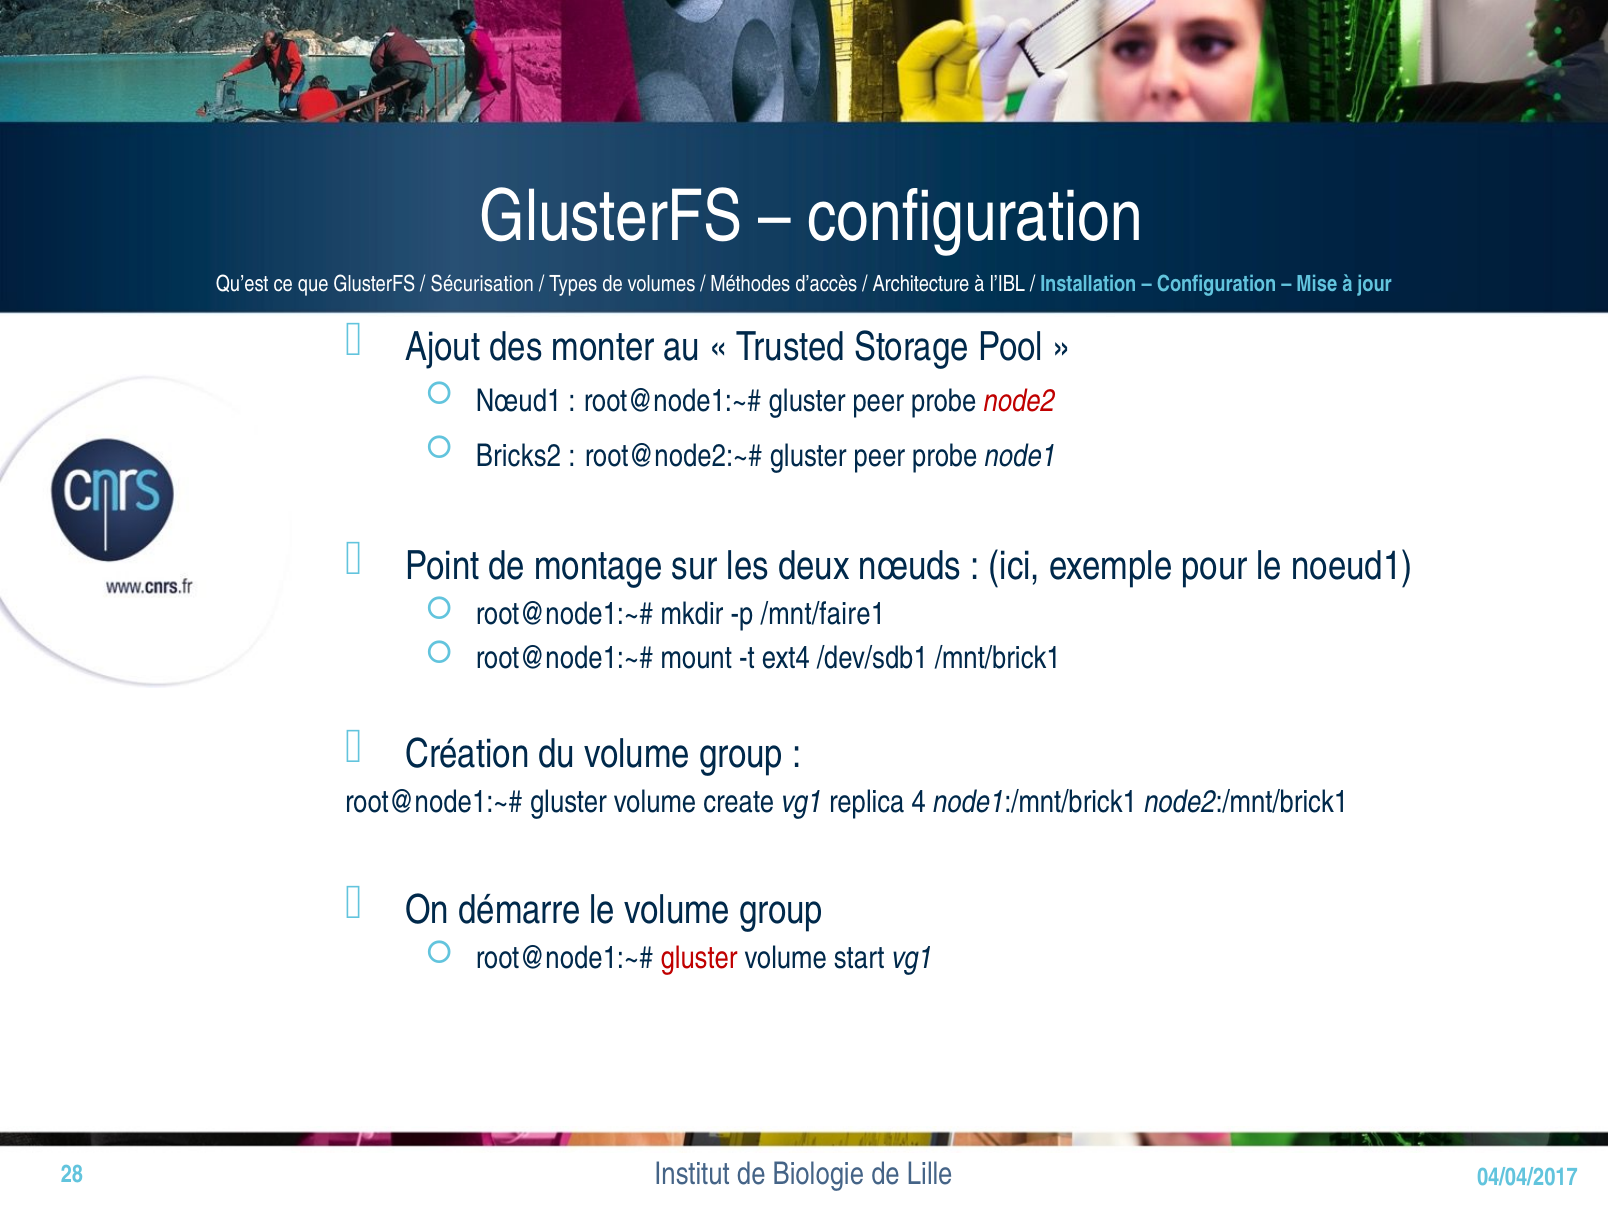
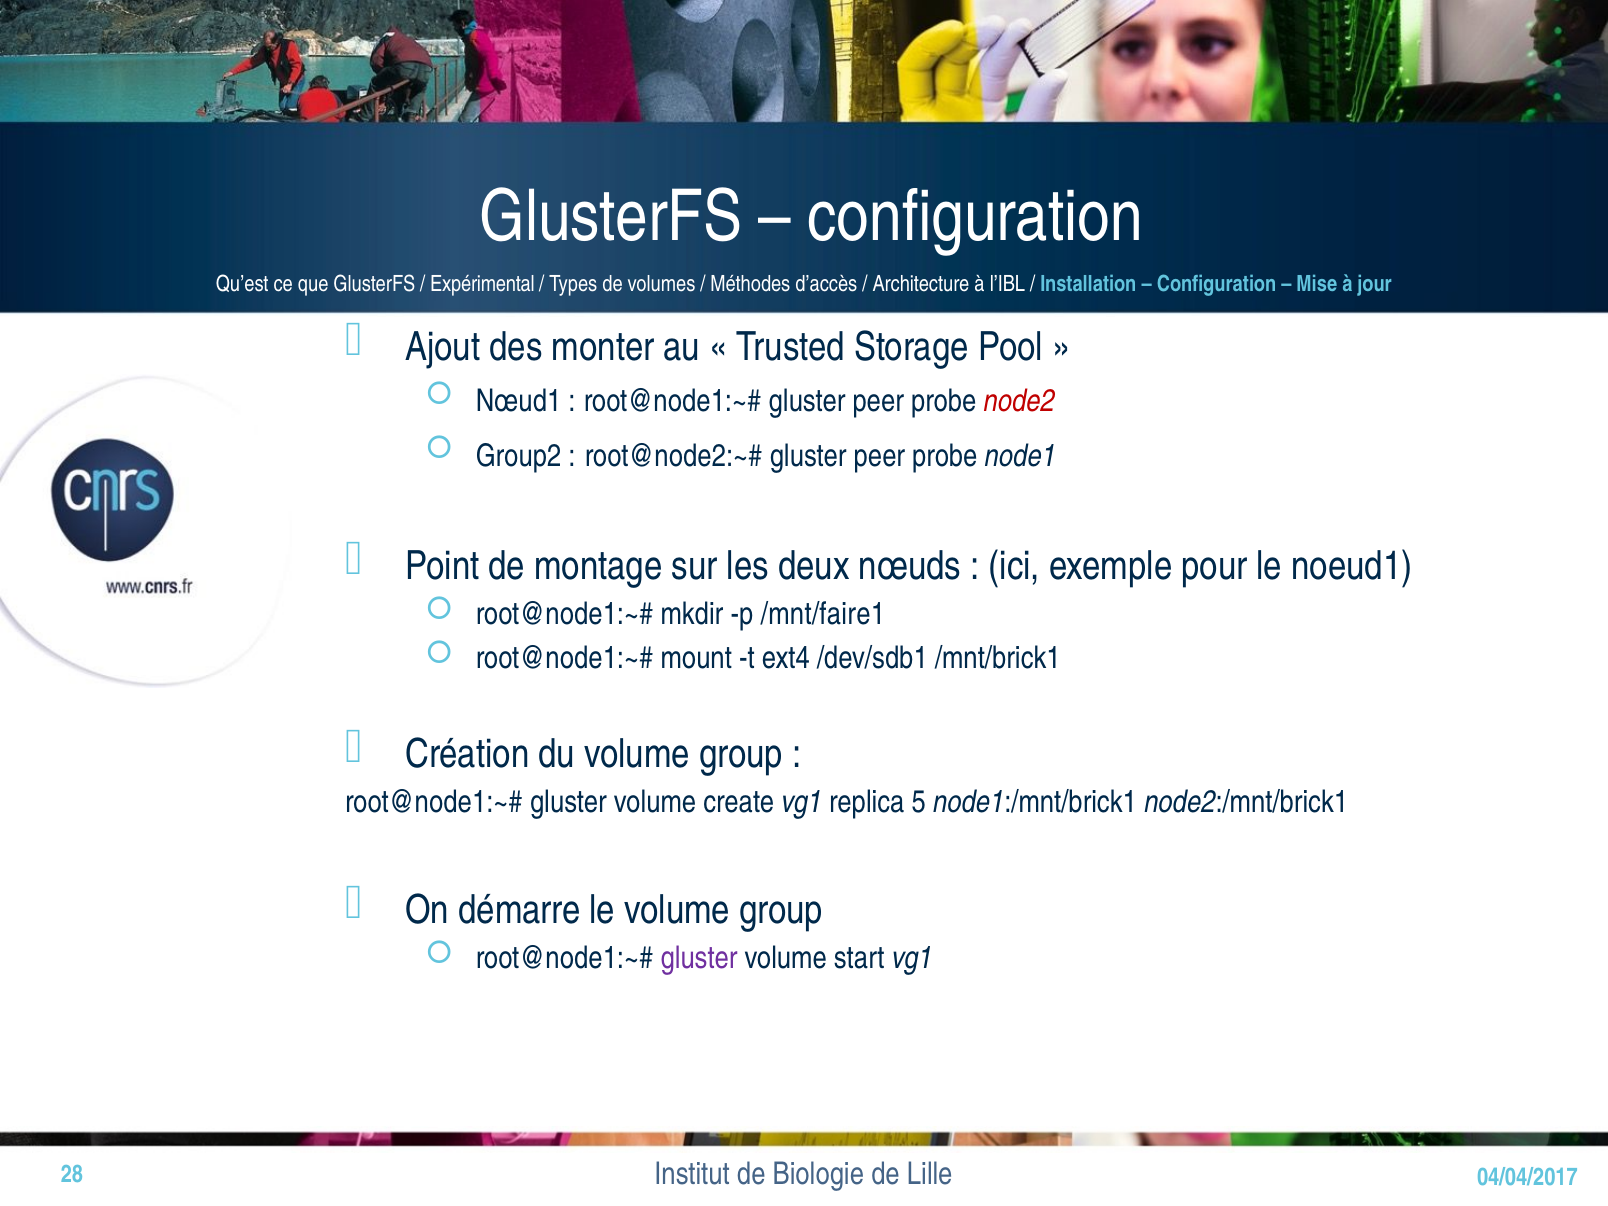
Sécurisation: Sécurisation -> Expérimental (482, 285)
Bricks2: Bricks2 -> Group2 (519, 456)
4: 4 -> 5 (919, 802)
gluster colour: red -> purple (699, 959)
